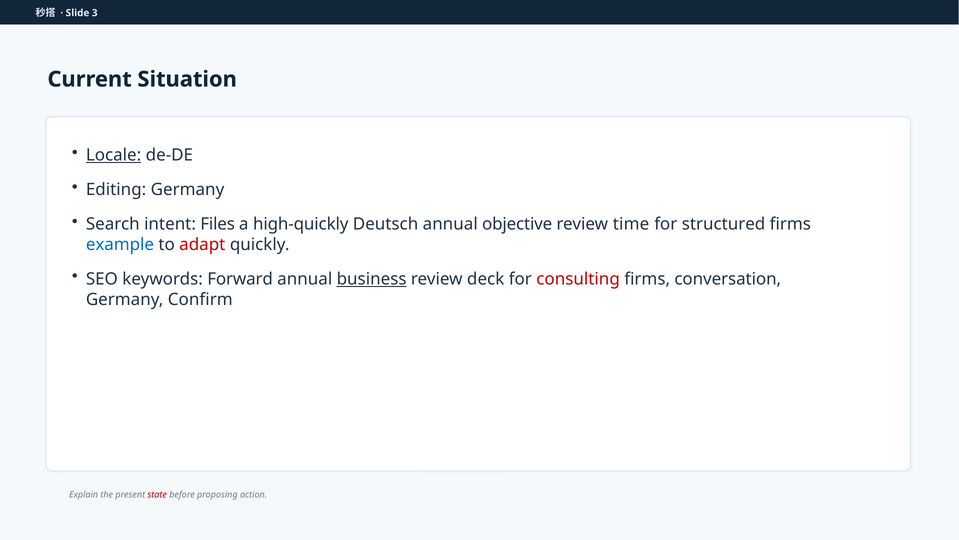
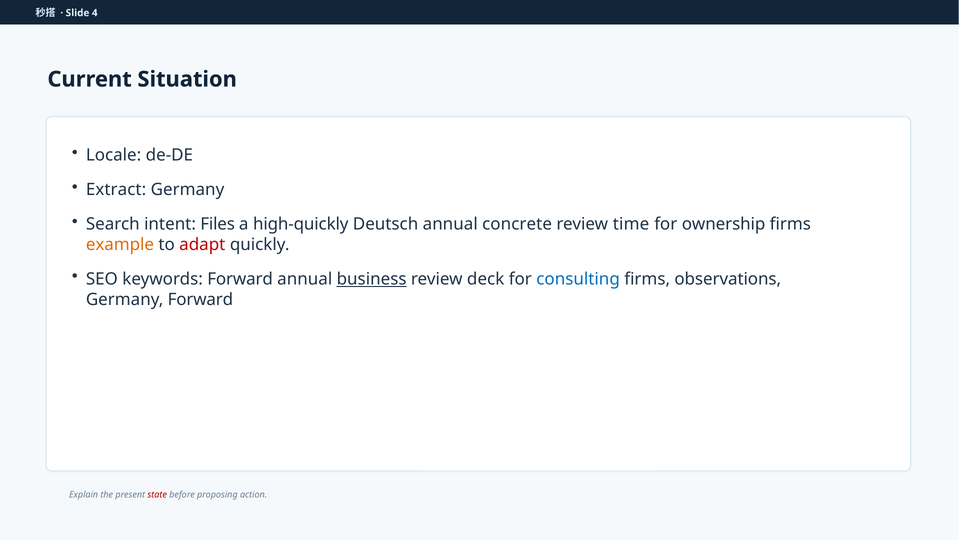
3: 3 -> 4 (95, 13)
Locale underline: present -> none (114, 155)
Editing: Editing -> Extract (116, 190)
objective: objective -> concrete (517, 224)
structured: structured -> ownership (724, 224)
example colour: blue -> orange (120, 244)
consulting colour: red -> blue (578, 279)
conversation: conversation -> observations (728, 279)
Germany Confirm: Confirm -> Forward (200, 299)
